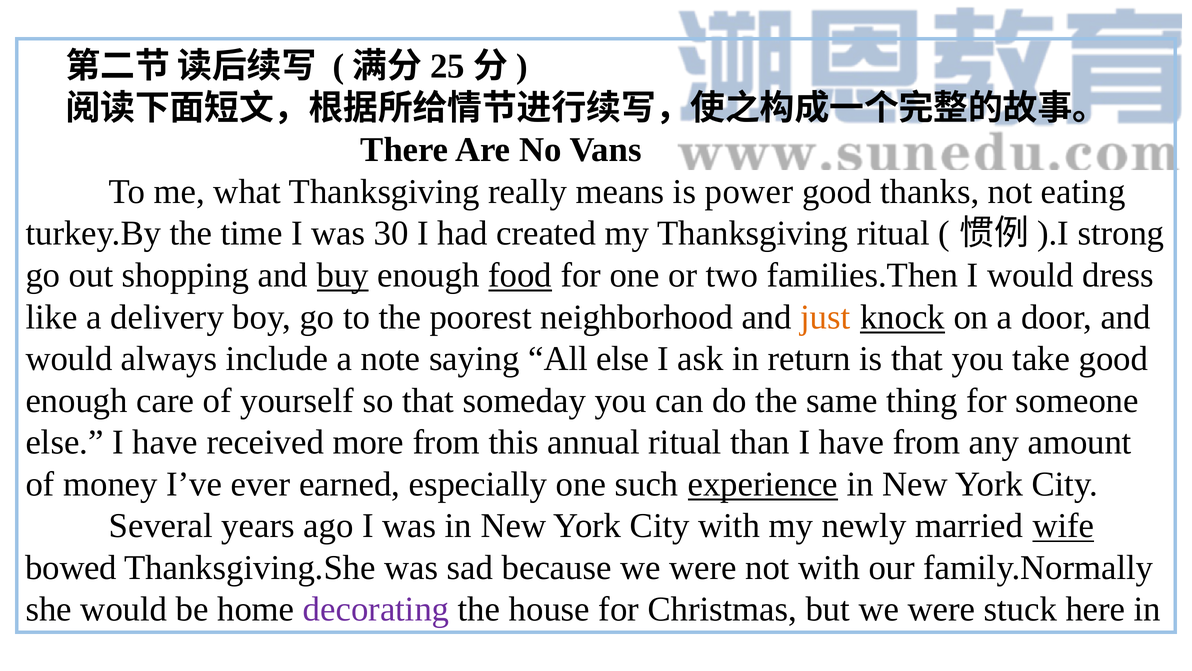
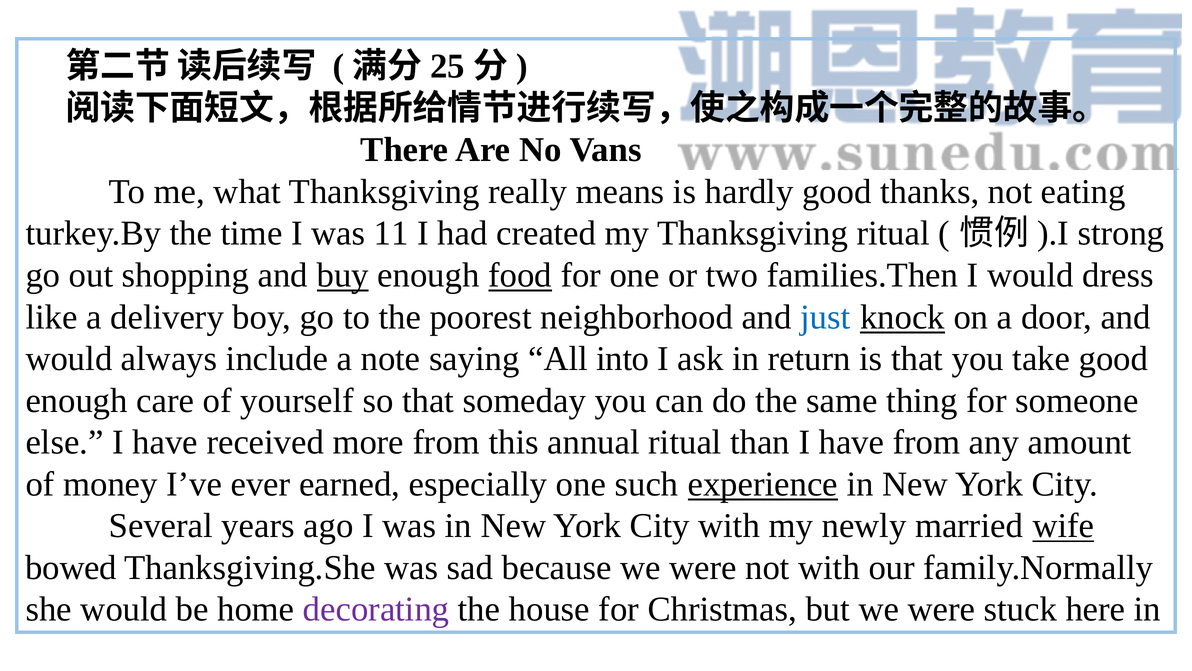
power: power -> hardly (749, 192)
30: 30 -> 11 (391, 233)
just colour: orange -> blue (825, 317)
All else: else -> into (623, 359)
